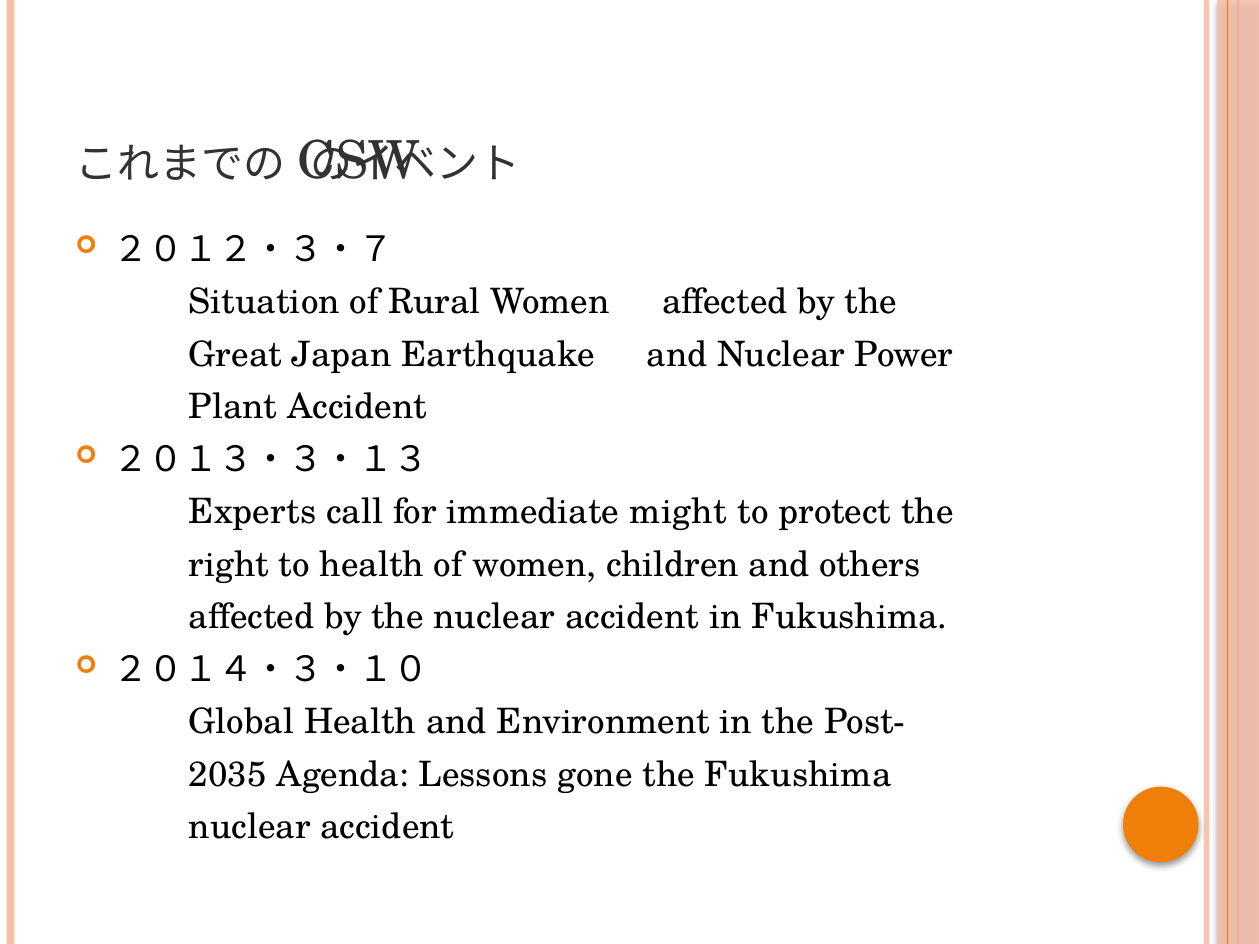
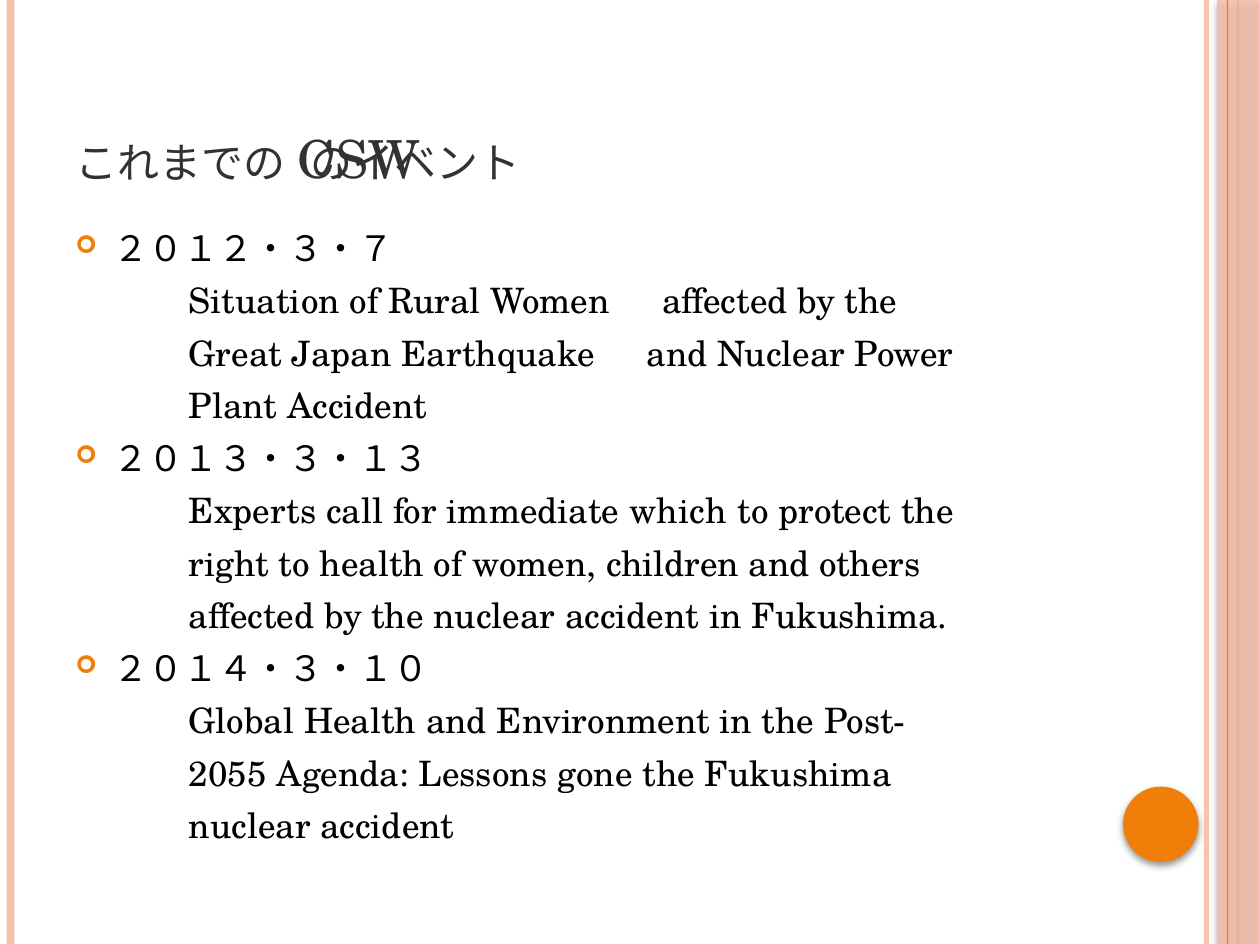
might: might -> which (678, 512)
2035: 2035 -> 2055 (228, 775)
